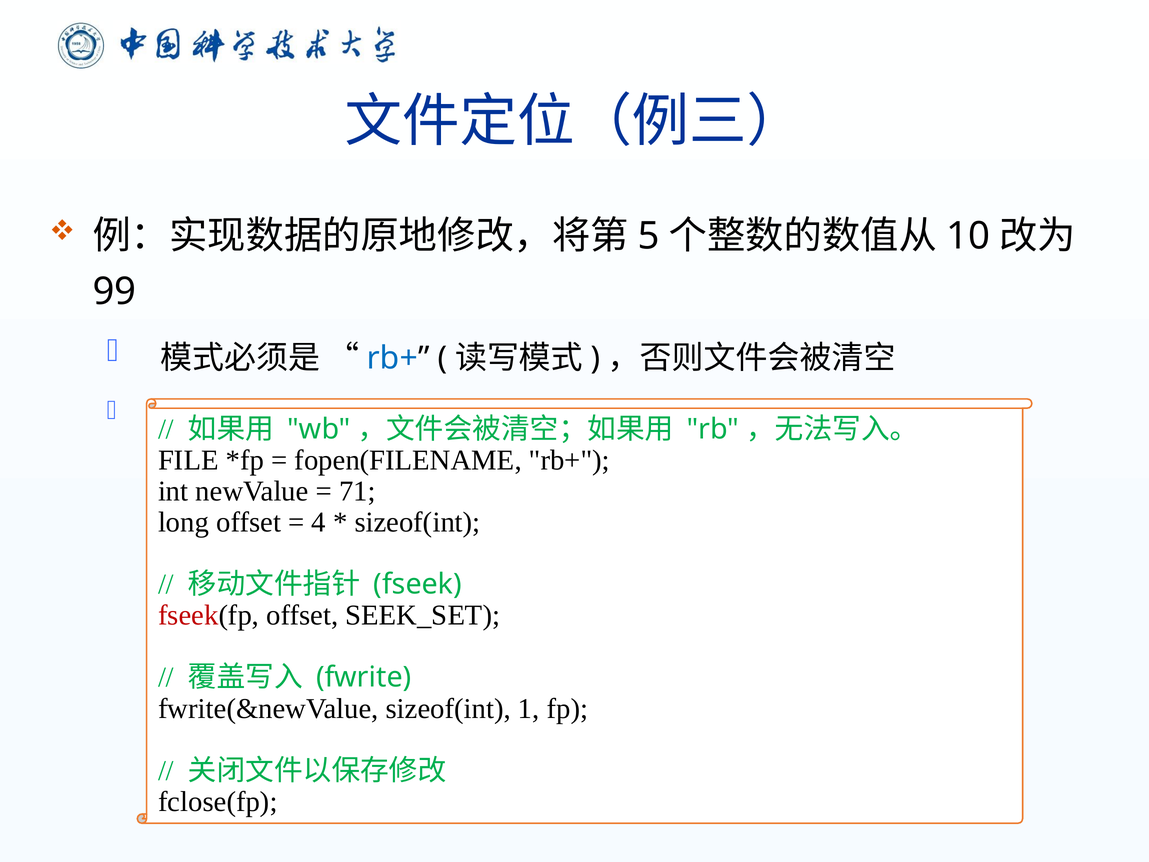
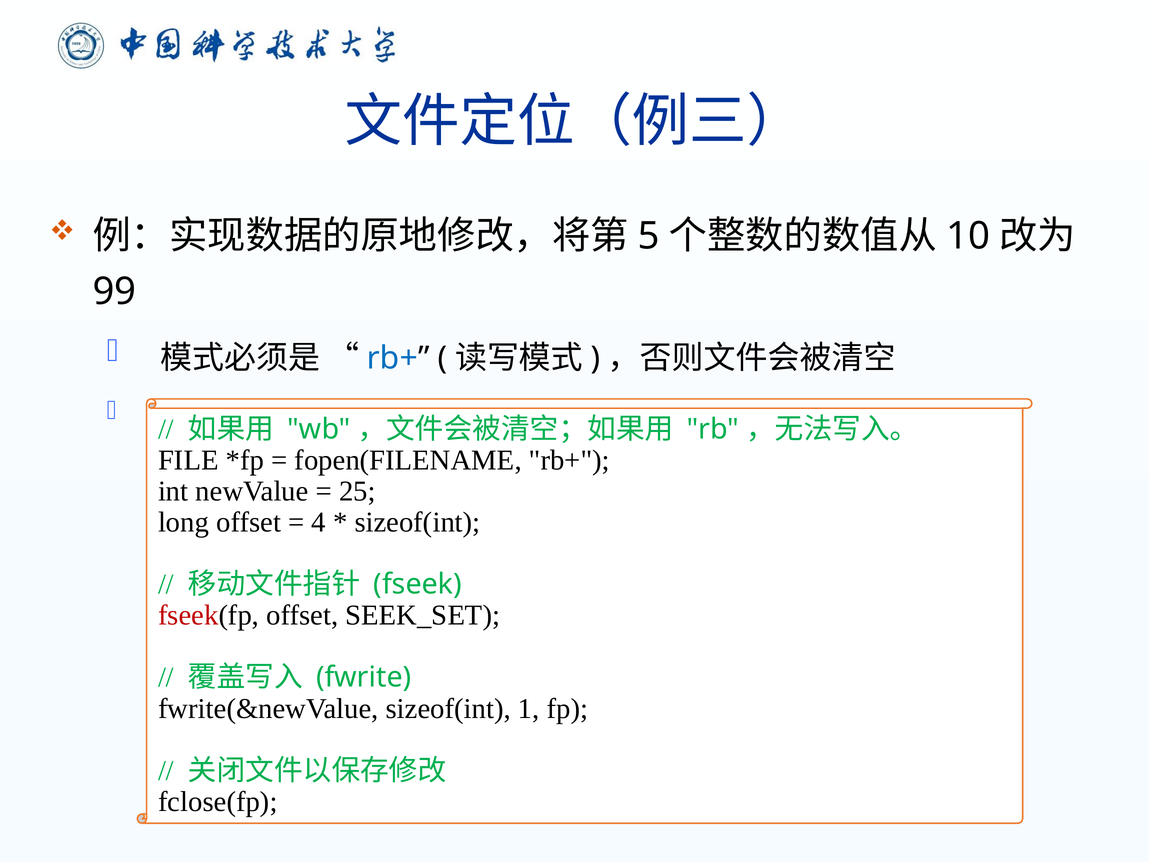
71: 71 -> 25 (357, 491)
